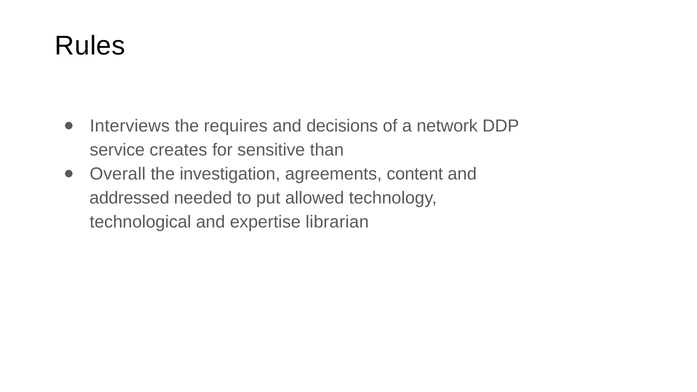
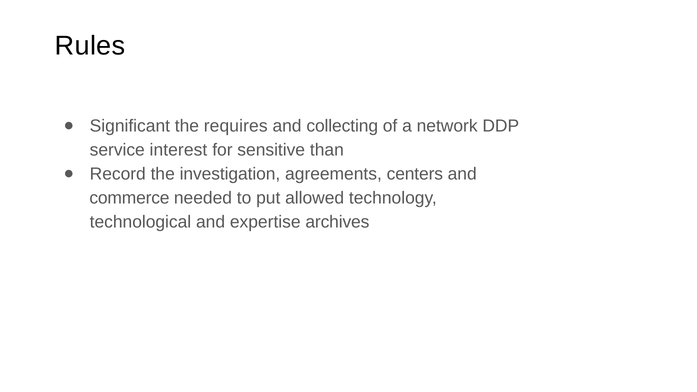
Interviews: Interviews -> Significant (130, 126)
decisions: decisions -> collecting (342, 126)
creates: creates -> interest (178, 150)
Overall: Overall -> Record (118, 174)
content: content -> centers (415, 174)
addressed: addressed -> commerce (129, 198)
librarian: librarian -> archives (337, 222)
